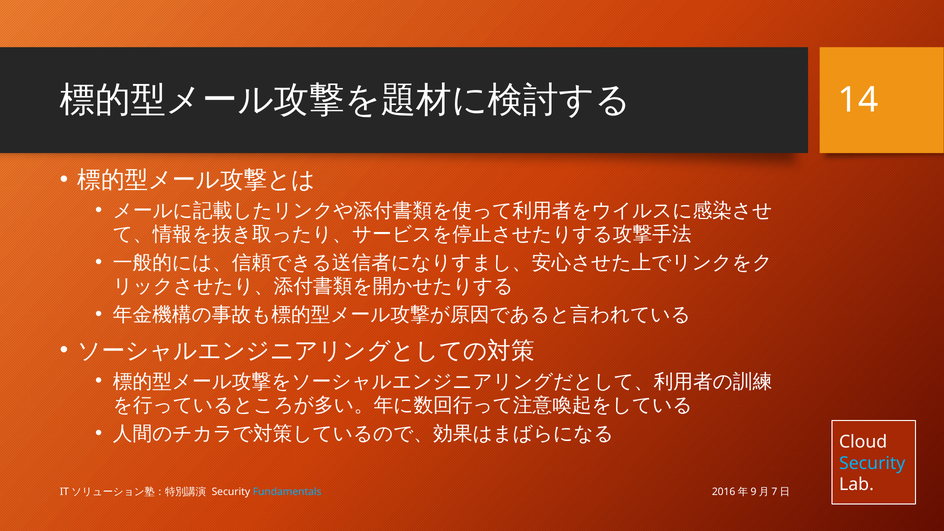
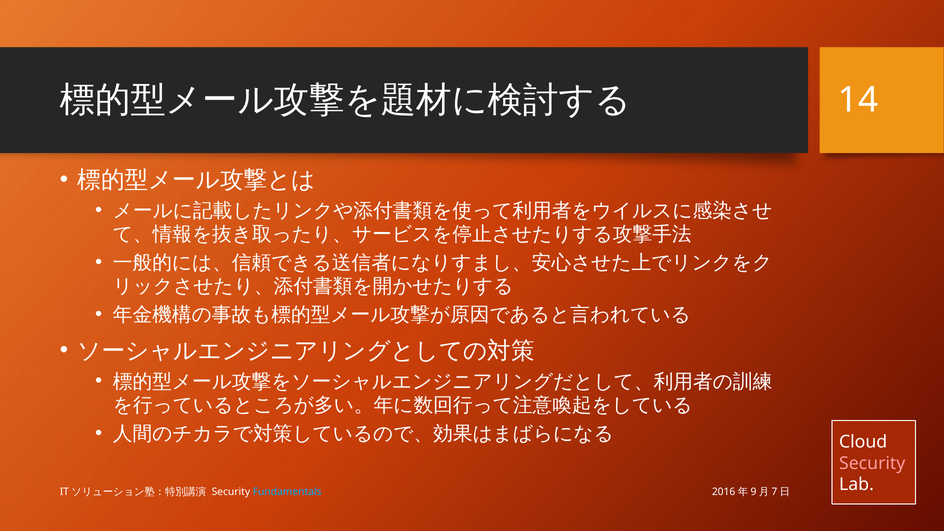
Security colour: light blue -> pink (872, 463)
